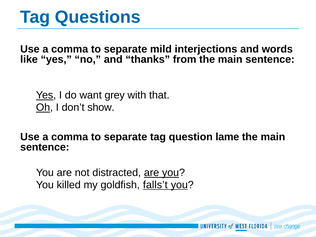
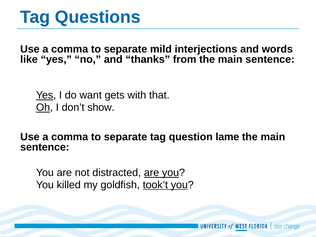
grey: grey -> gets (115, 95)
falls’t: falls’t -> took’t (155, 185)
